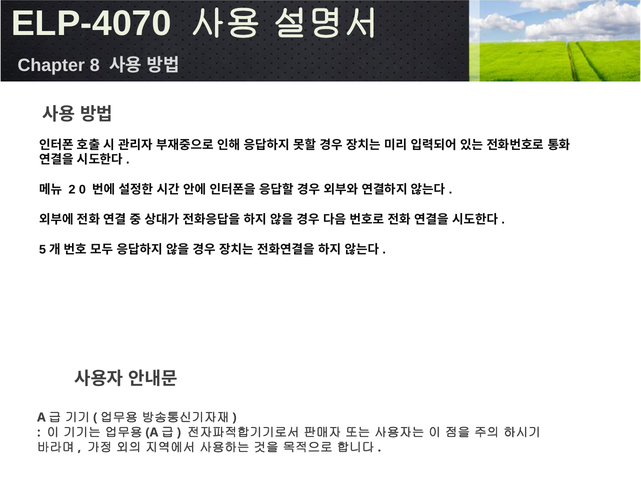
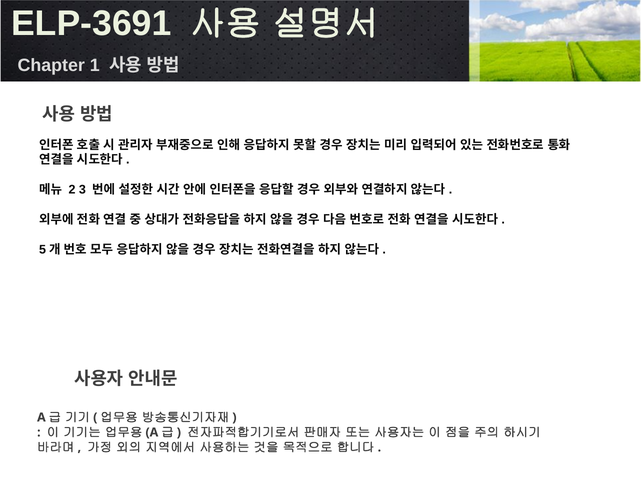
ELP-4070: ELP-4070 -> ELP-3691 (91, 24)
8: 8 -> 1 (95, 65)
0: 0 -> 3 (82, 190)
